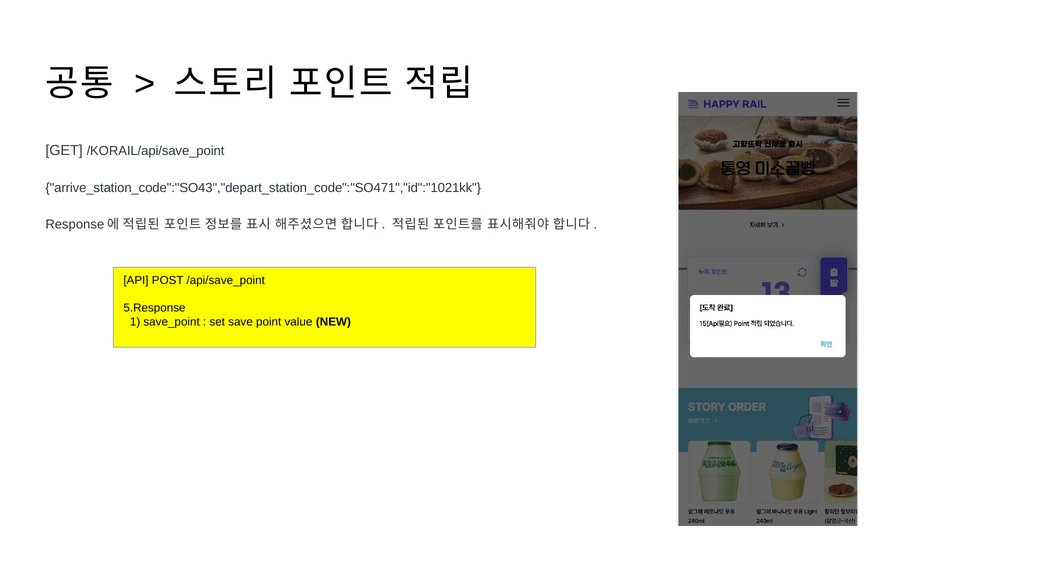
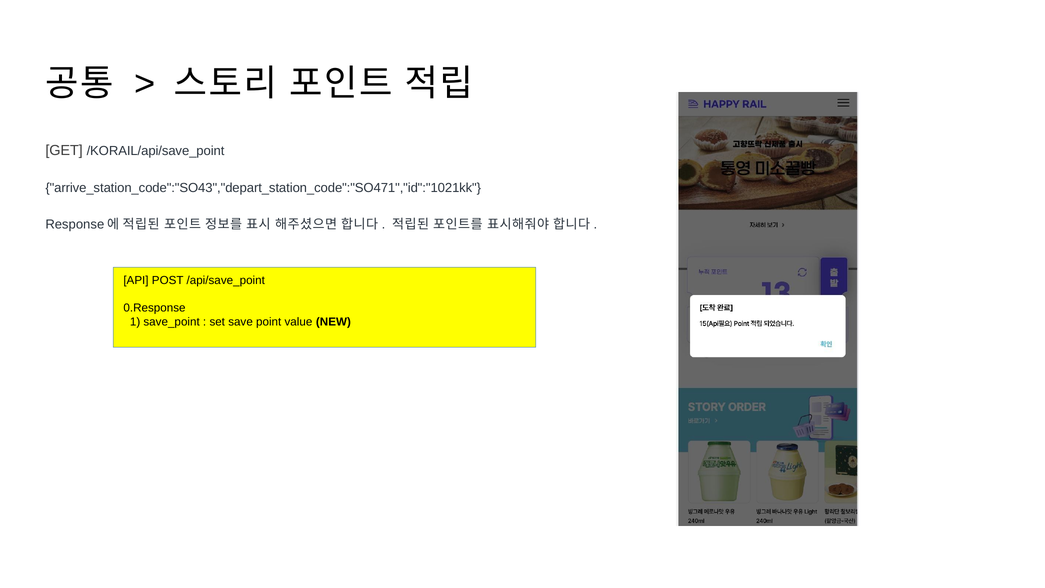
5.Response: 5.Response -> 0.Response (155, 308)
